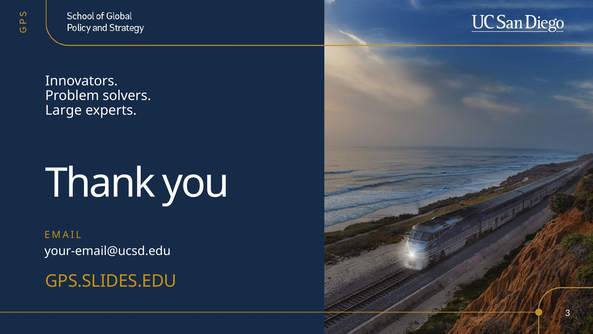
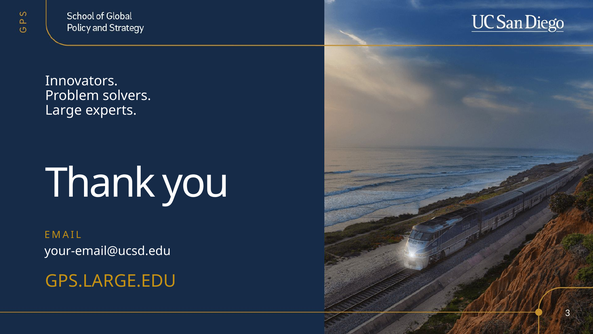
GPS.SLIDES.EDU: GPS.SLIDES.EDU -> GPS.LARGE.EDU (111, 281)
